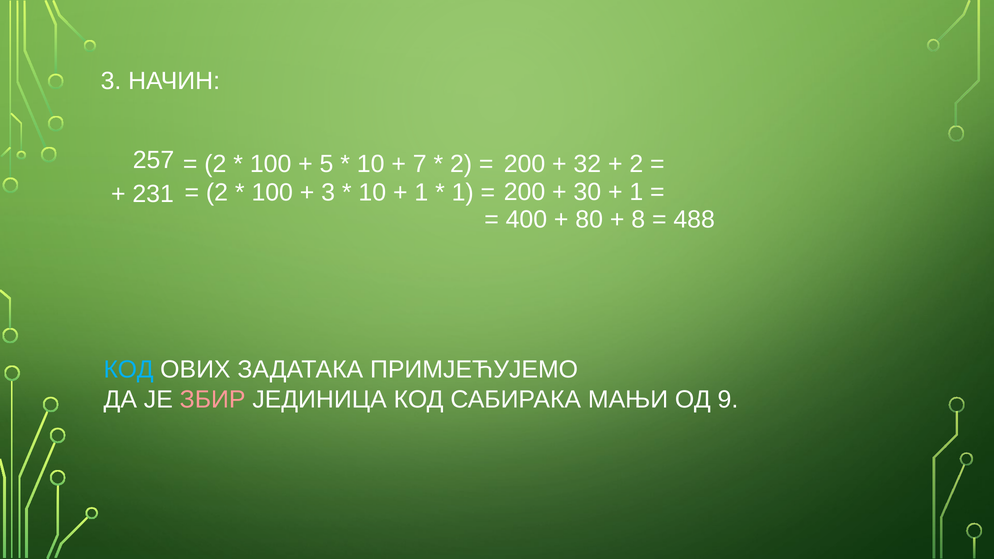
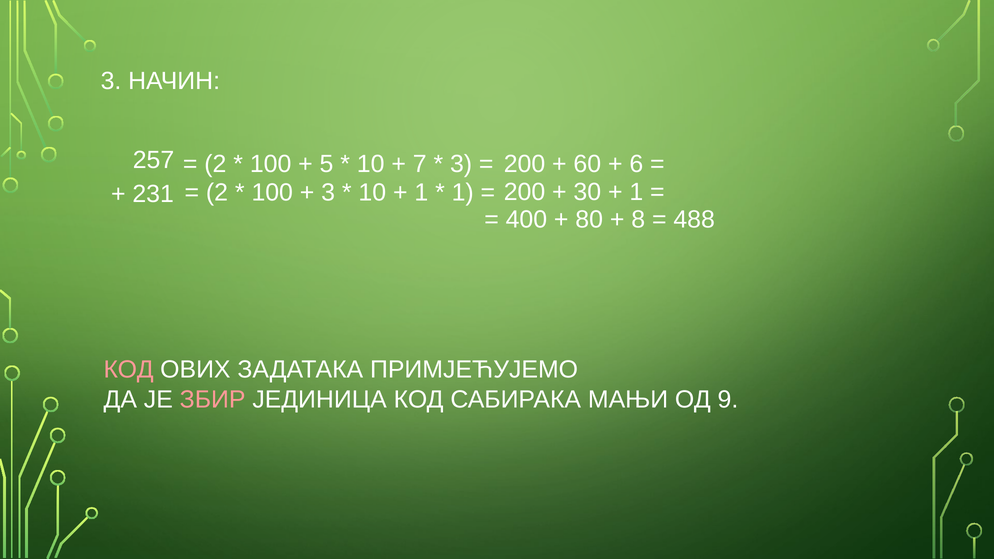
2: 2 -> 3 (461, 164)
32: 32 -> 60 (587, 164)
2: 2 -> 6 (636, 164)
КОД colour: light blue -> pink (129, 370)
